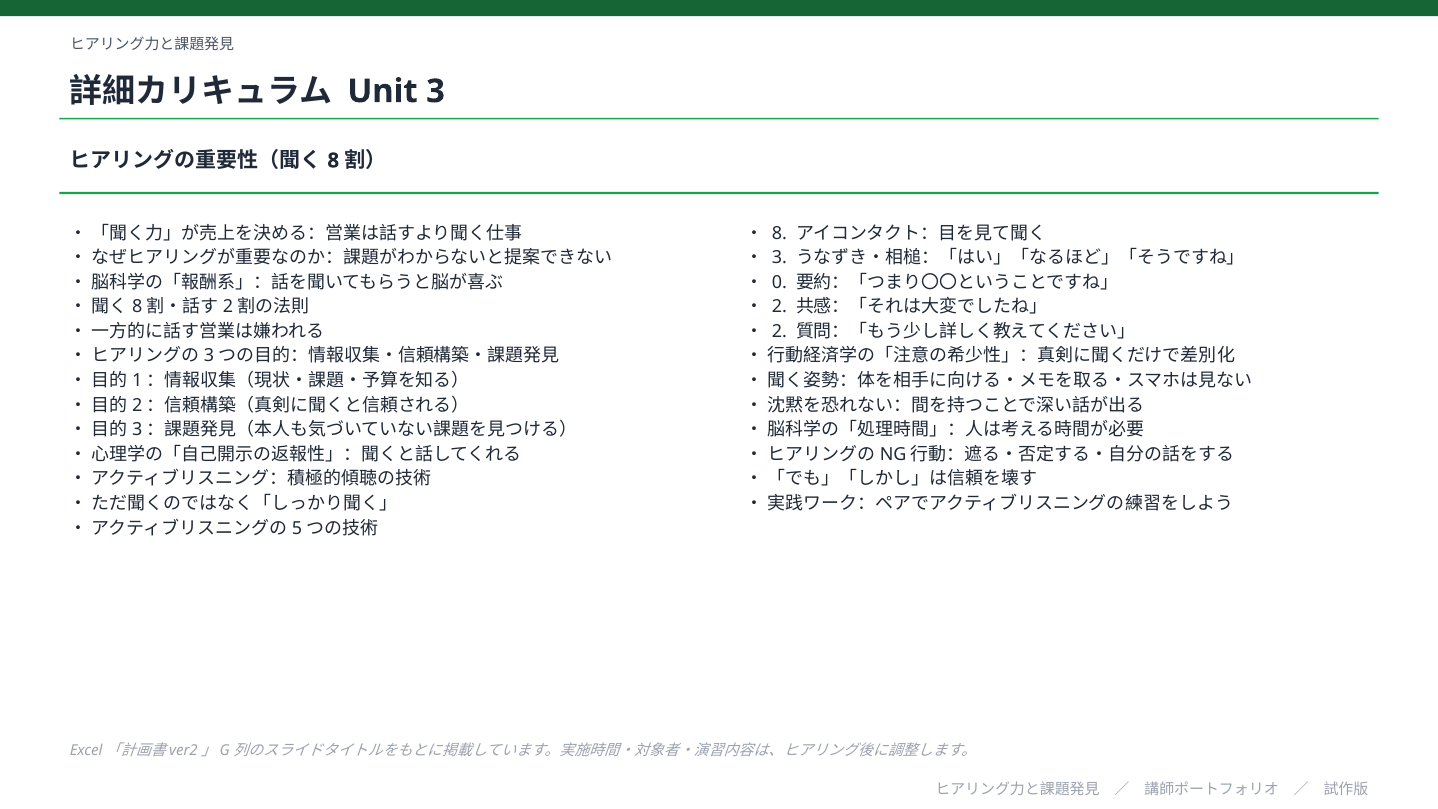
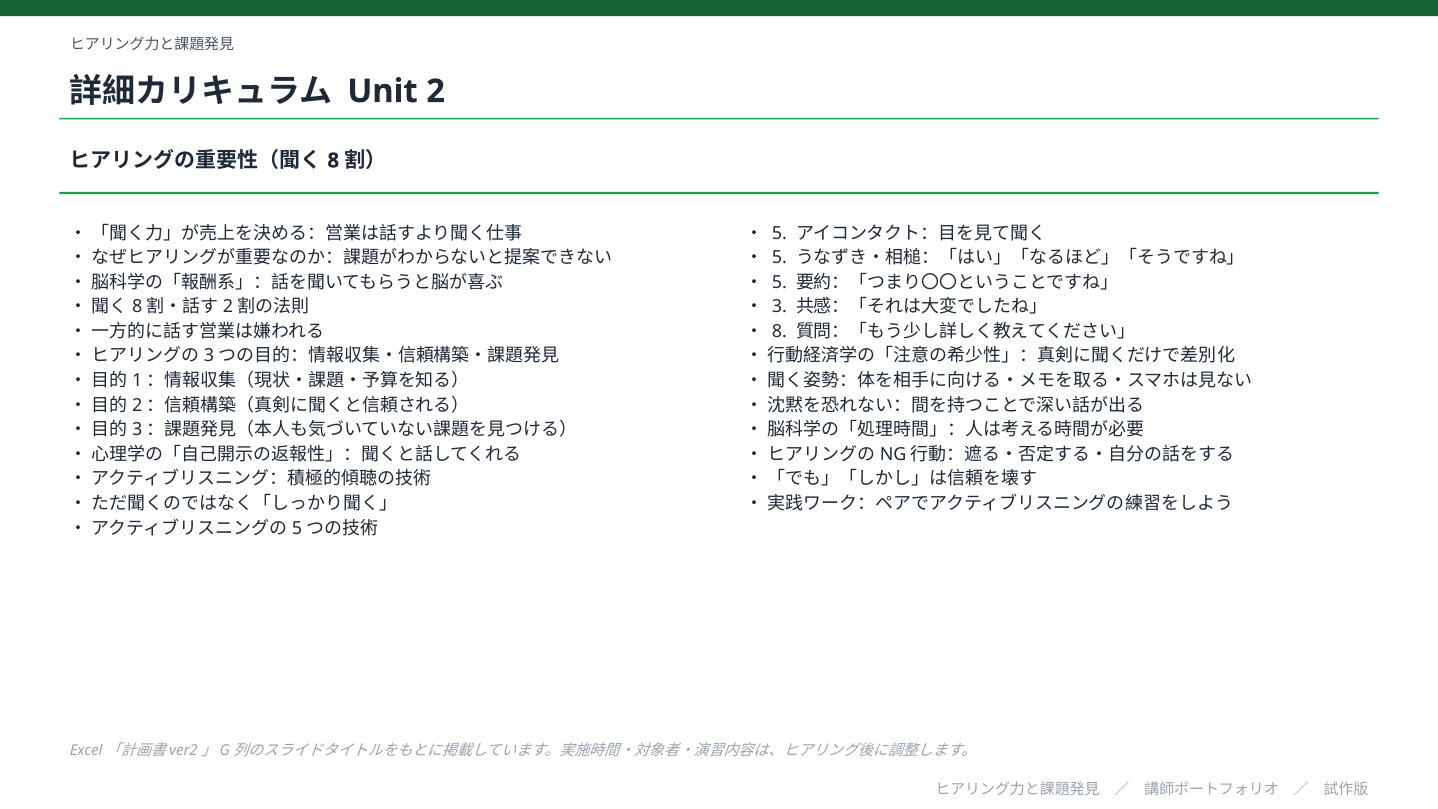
Unit 3: 3 -> 2 (436, 91)
8: 8 -> 5 (779, 233)
3: 3 -> 5 (779, 258)
0: 0 -> 5 (779, 282)
2: 2 -> 3 (779, 307)
2: 2 -> 8 (779, 331)
